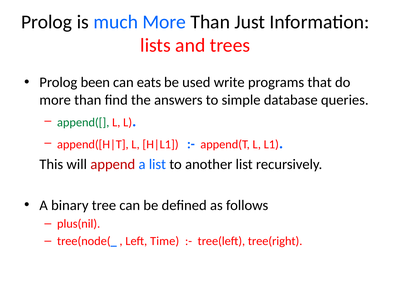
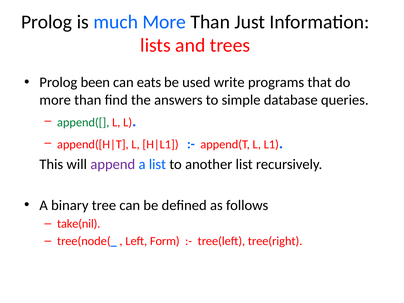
append colour: red -> purple (113, 164)
plus(nil: plus(nil -> take(nil (79, 224)
Time: Time -> Form (165, 241)
